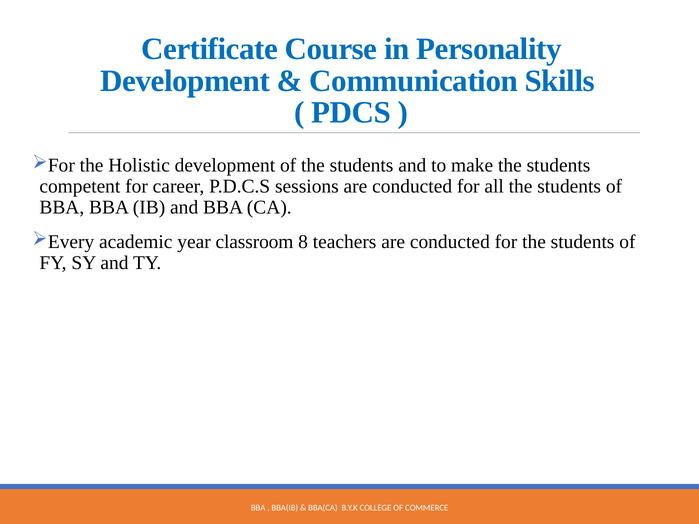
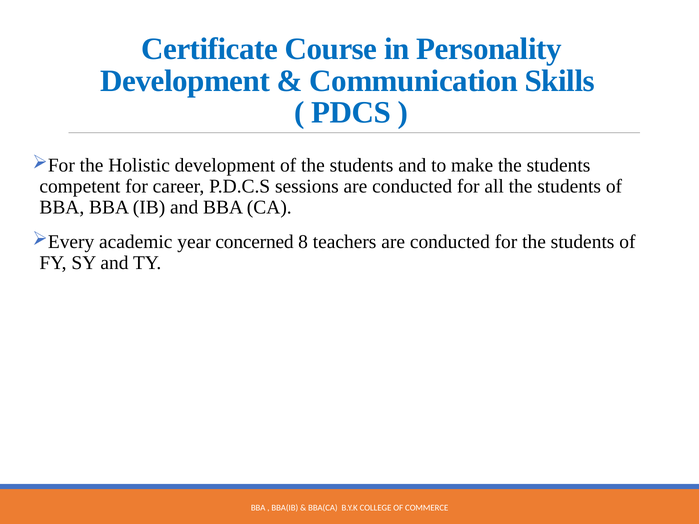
classroom: classroom -> concerned (255, 242)
